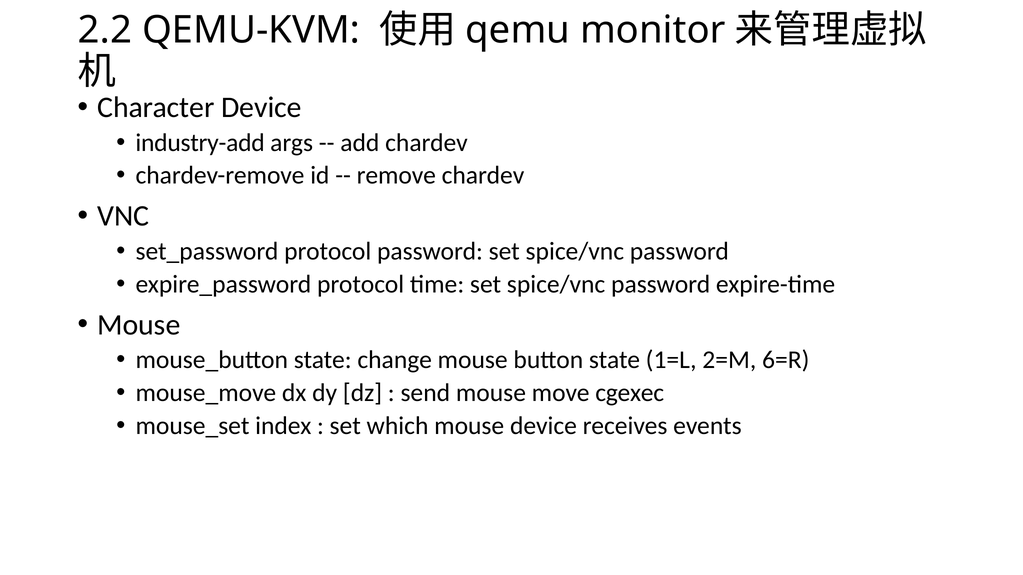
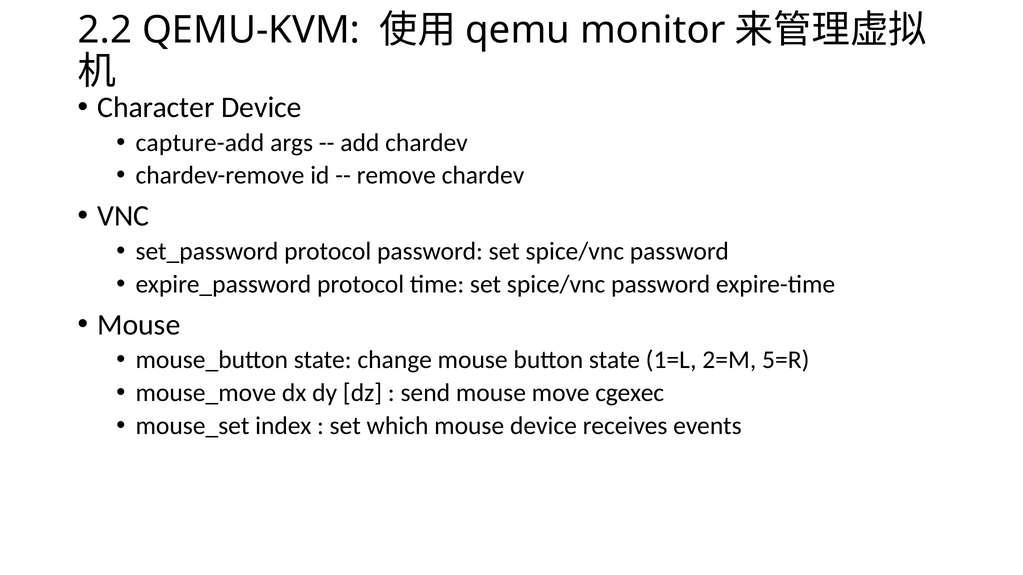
industry-add: industry-add -> capture-add (200, 143)
6=R: 6=R -> 5=R (786, 360)
